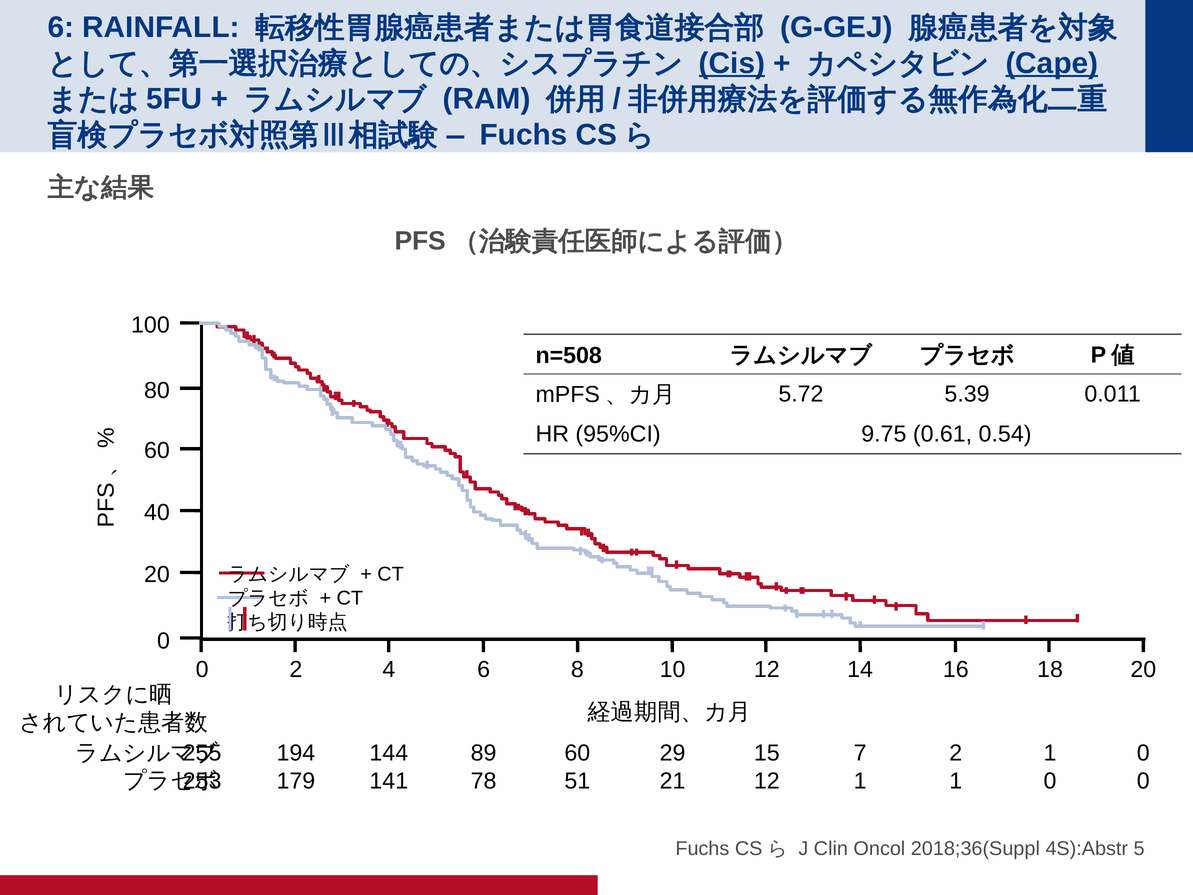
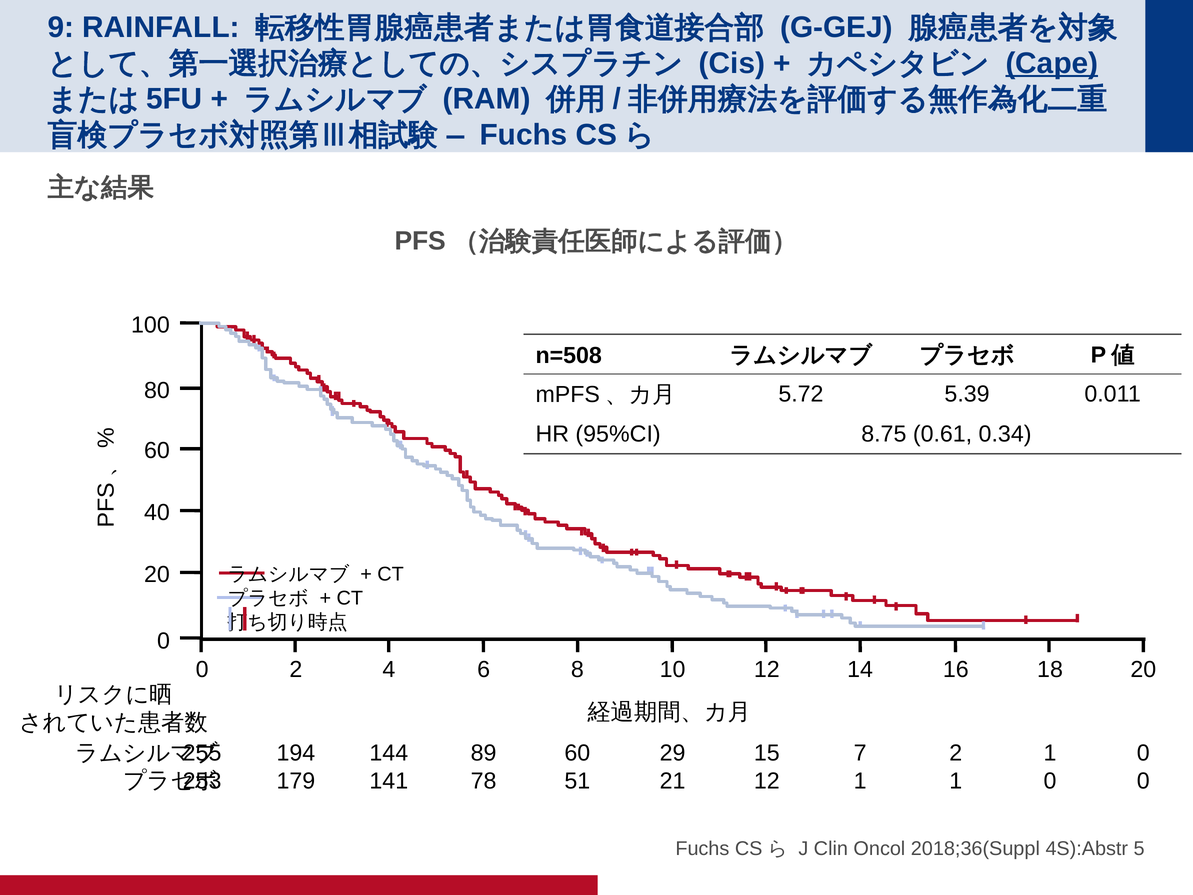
6: 6 -> 9 (61, 27)
Cis underline: present -> none (732, 63)
9.75: 9.75 -> 8.75 (884, 434)
0.54: 0.54 -> 0.34 (1005, 434)
